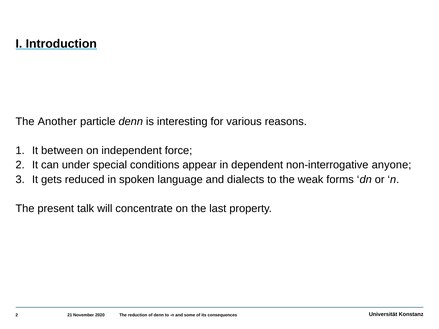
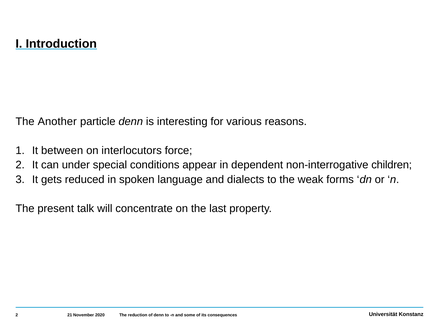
independent: independent -> interlocutors (132, 151)
anyone: anyone -> children (392, 165)
